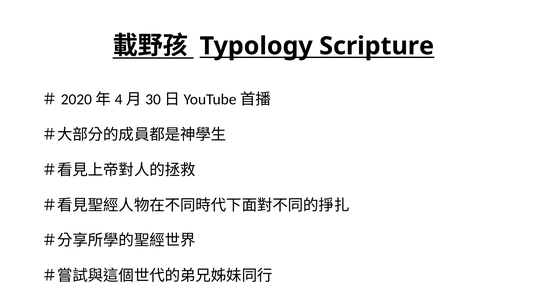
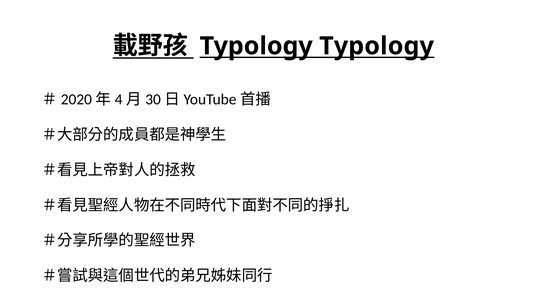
Typology Scripture: Scripture -> Typology (377, 46)
